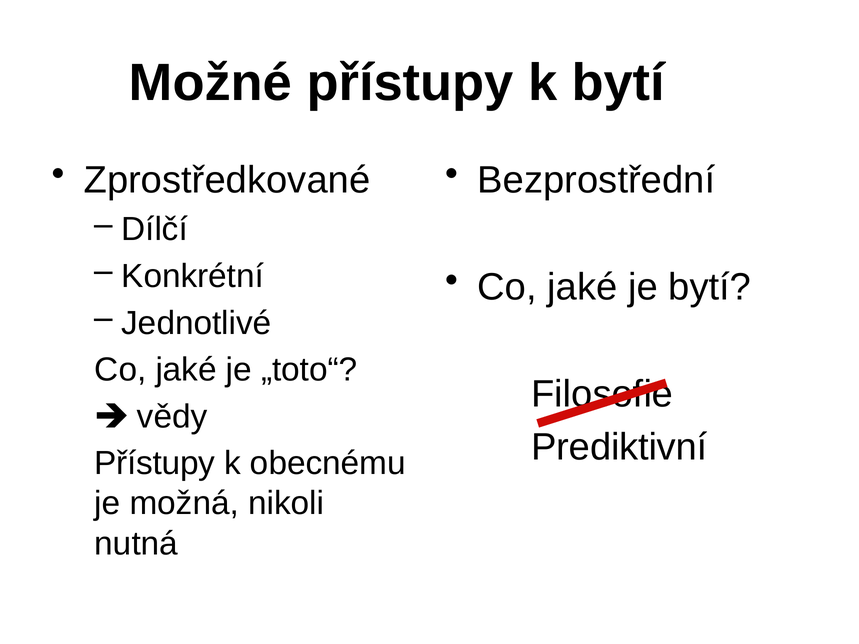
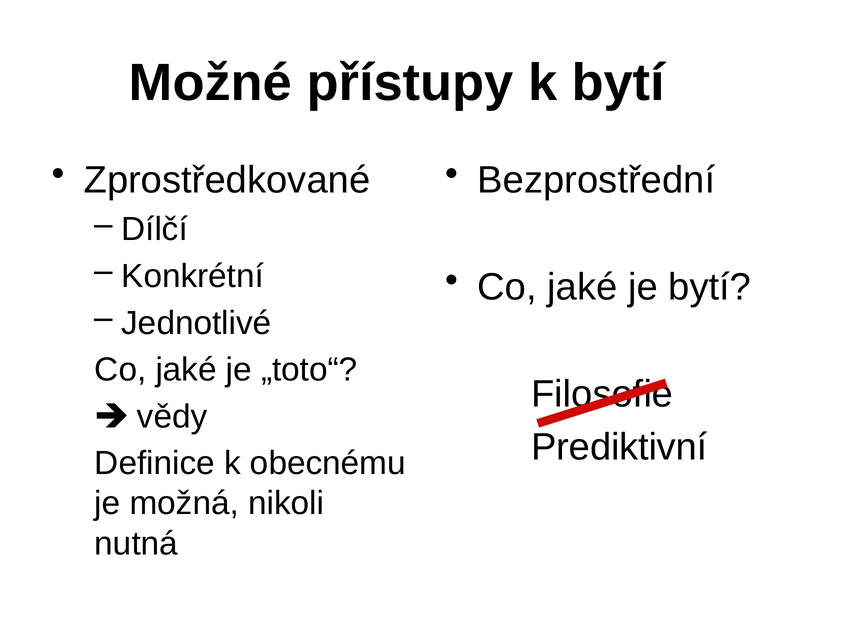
Přístupy: Přístupy -> Definice (155, 464)
